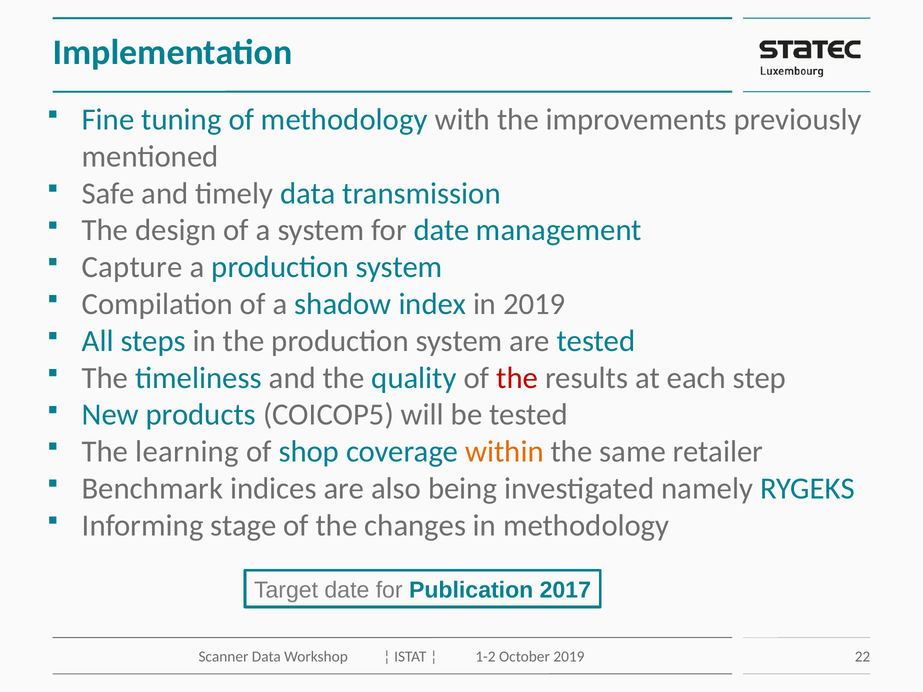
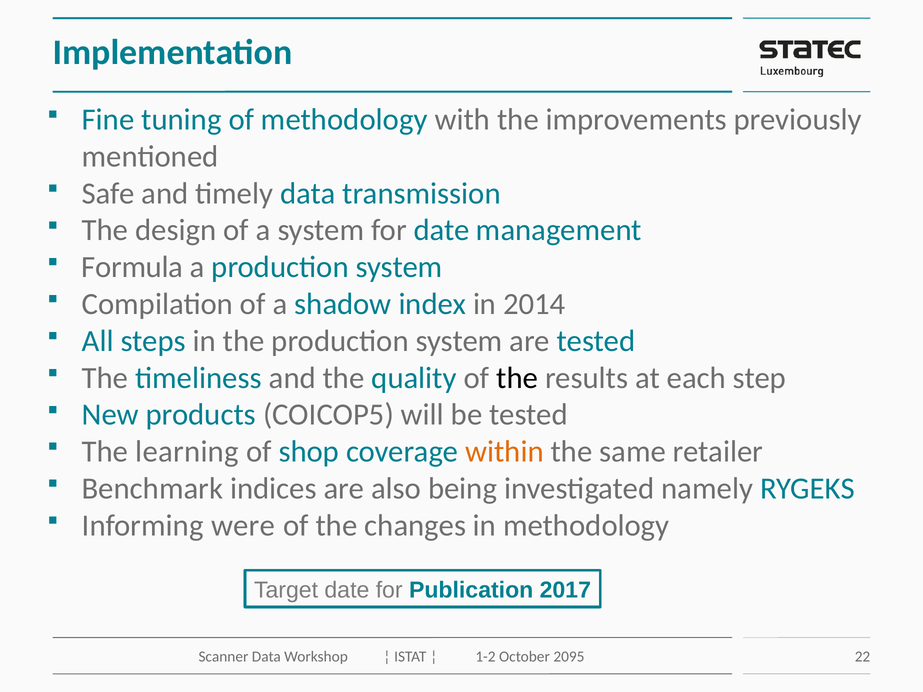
Capture: Capture -> Formula (132, 267)
in 2019: 2019 -> 2014 (534, 304)
the colour: red -> black (517, 378)
stage: stage -> were (243, 526)
October 2019: 2019 -> 2095 (569, 657)
